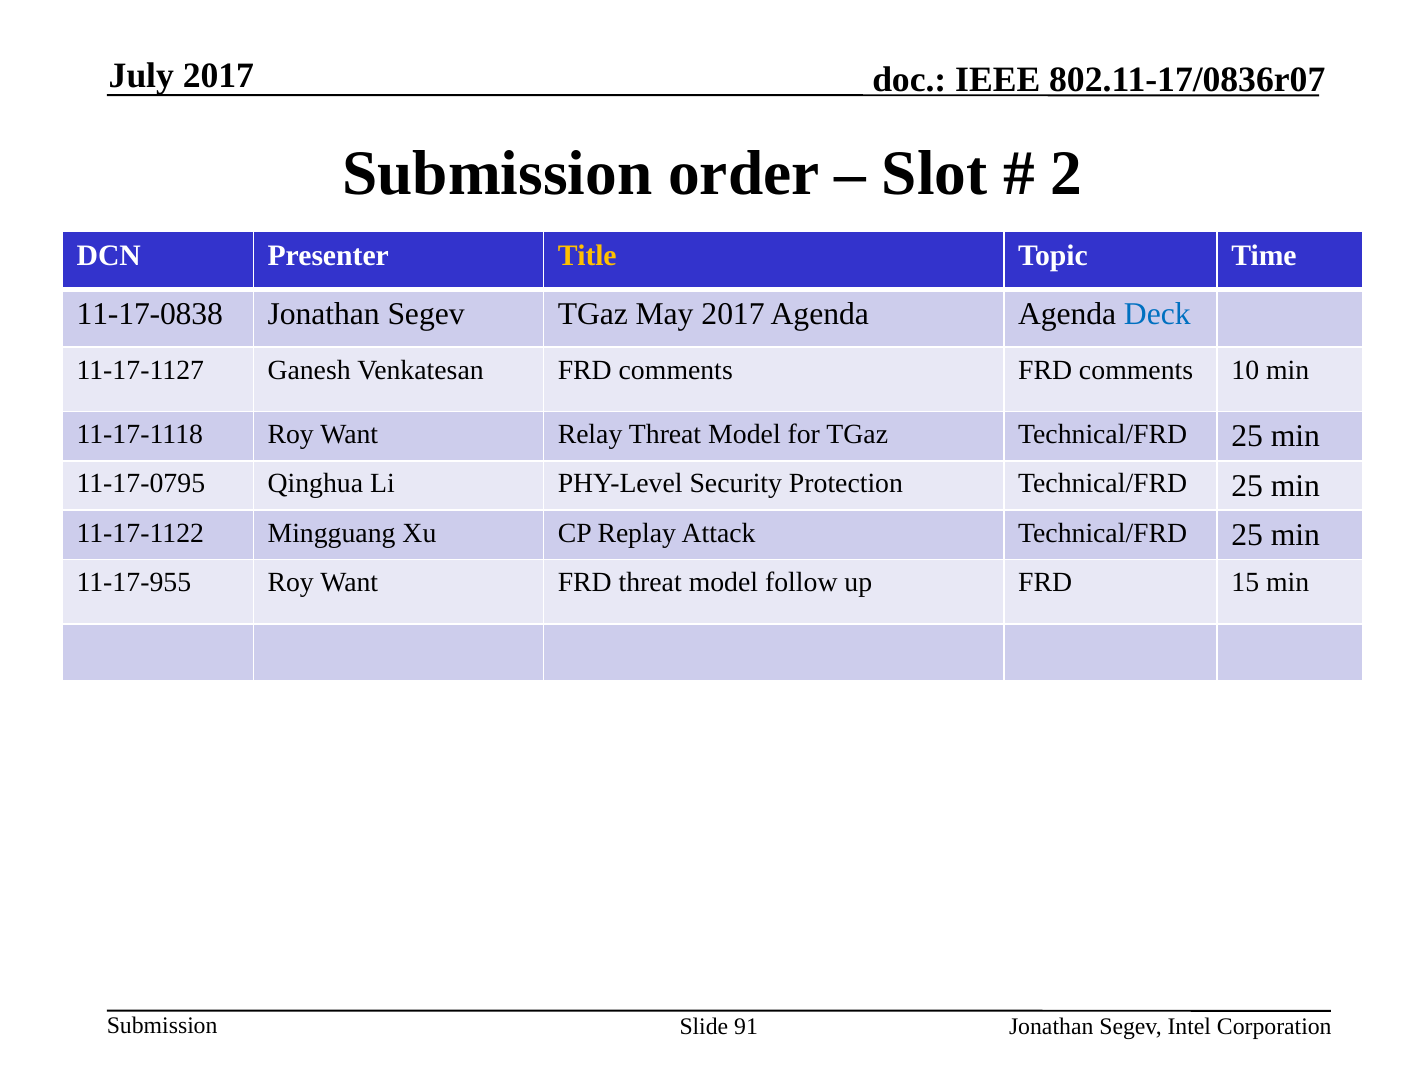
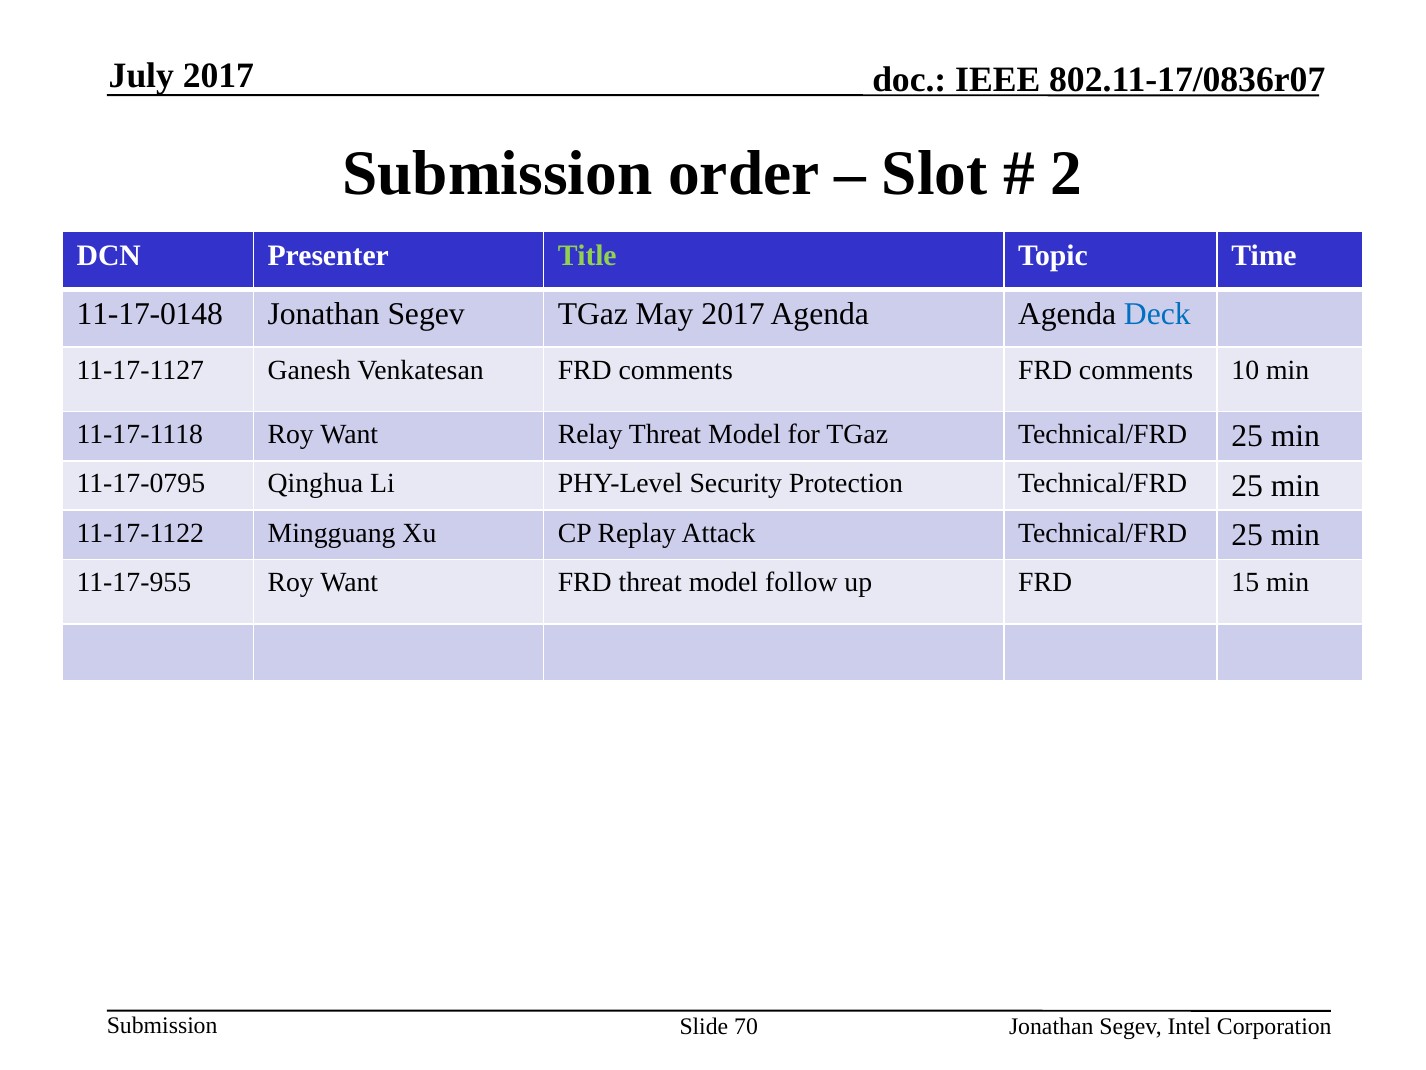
Title colour: yellow -> light green (587, 255)
11-17-0838: 11-17-0838 -> 11-17-0148 (150, 314)
91: 91 -> 70 (746, 1026)
